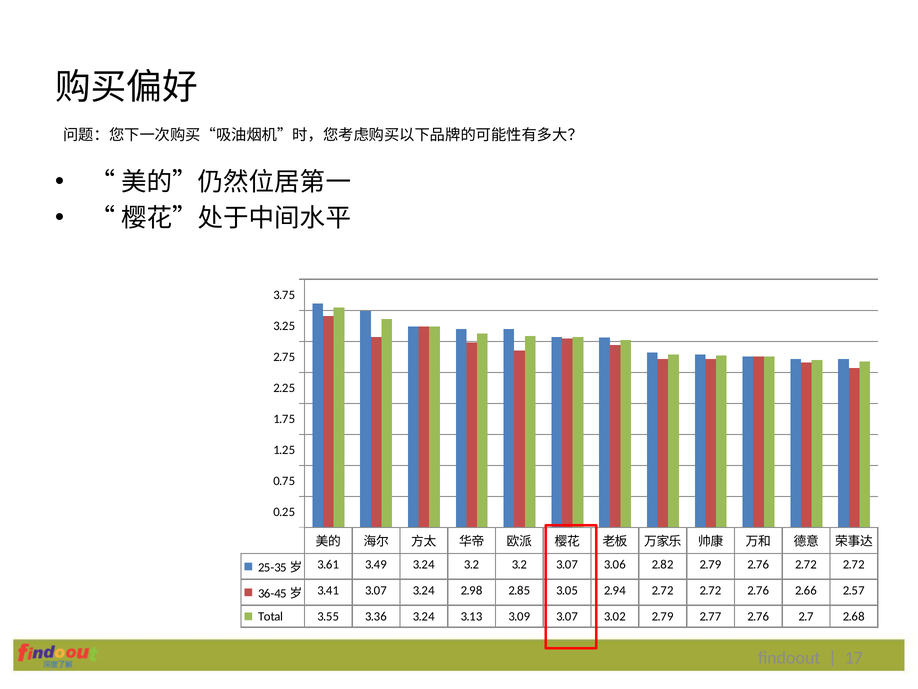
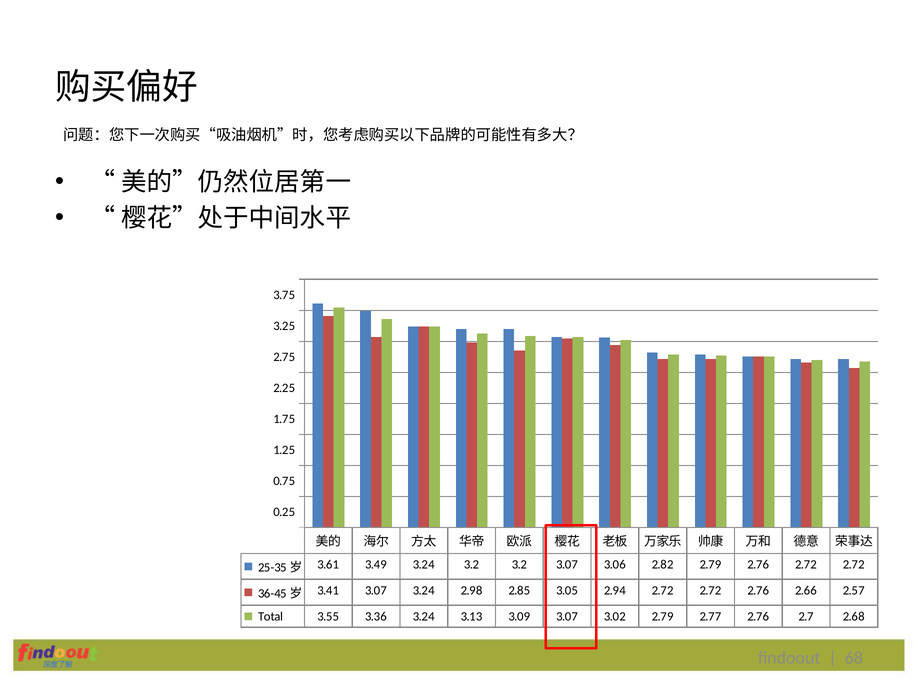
17: 17 -> 68 (854, 658)
